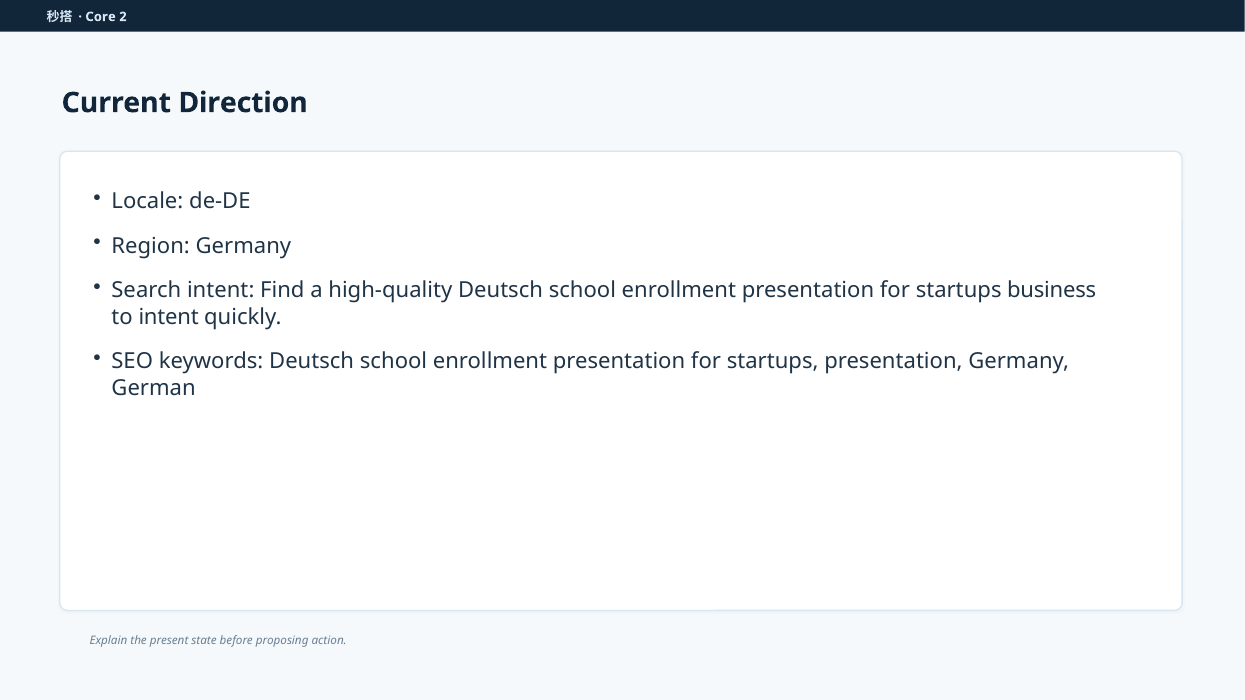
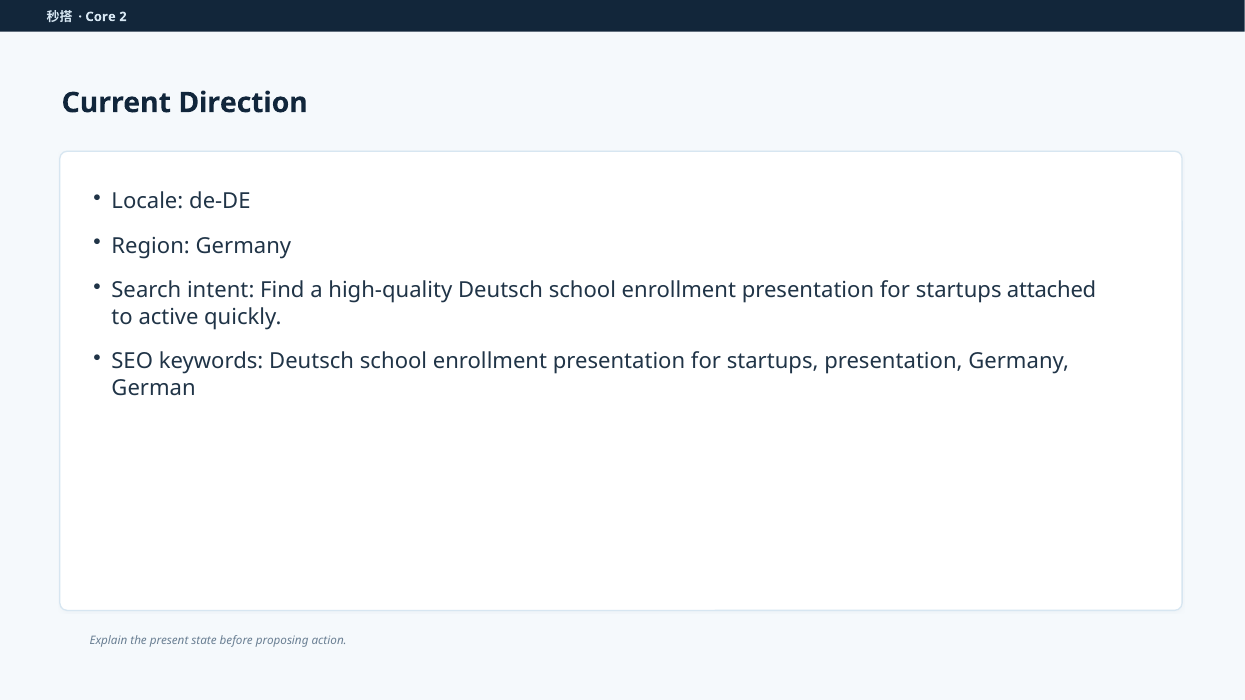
business: business -> attached (1052, 291)
to intent: intent -> active (169, 317)
